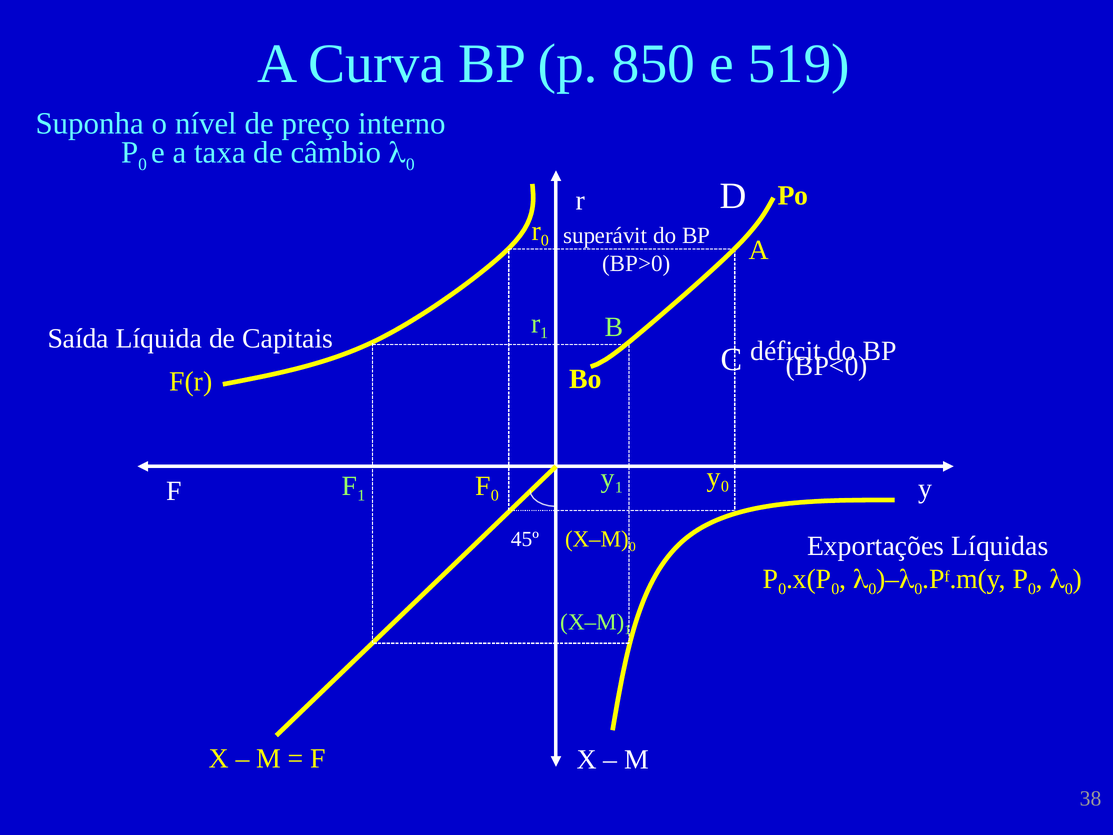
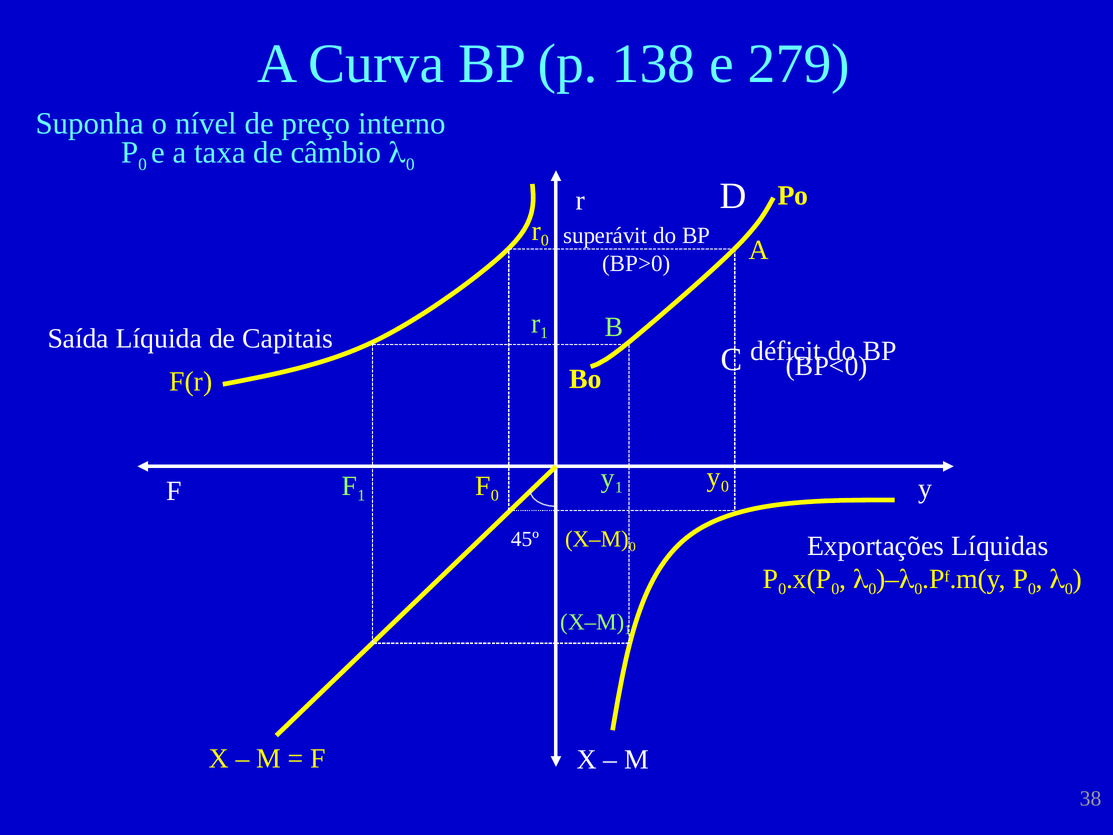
850: 850 -> 138 (653, 64)
519: 519 -> 279 (799, 64)
